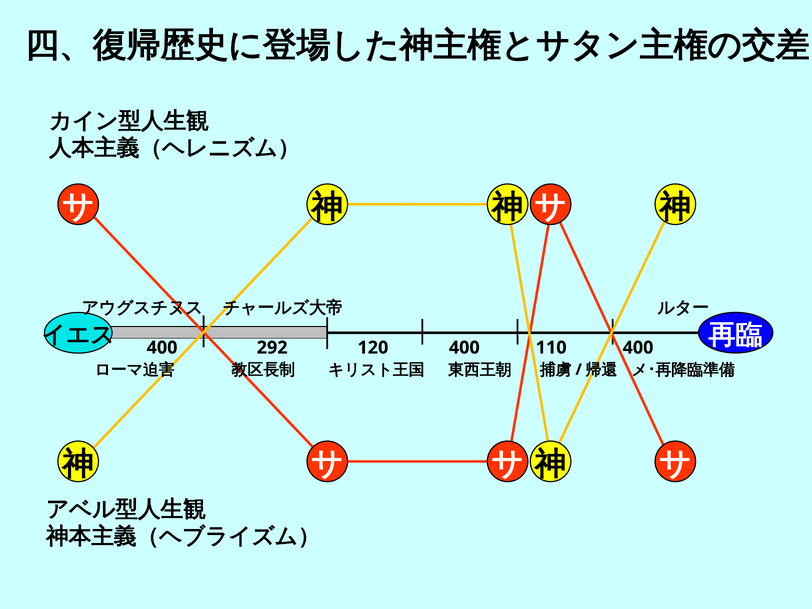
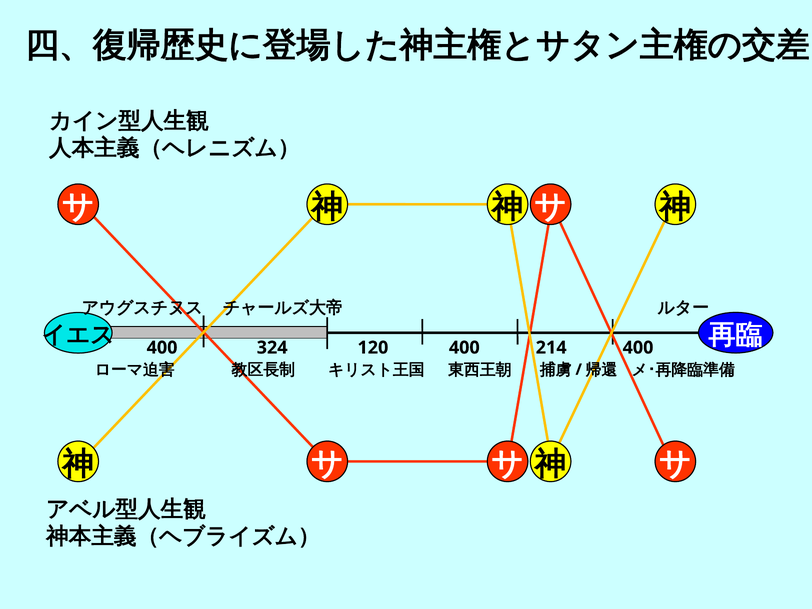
292: 292 -> 324 (272, 348)
110: 110 -> 214 (551, 348)
